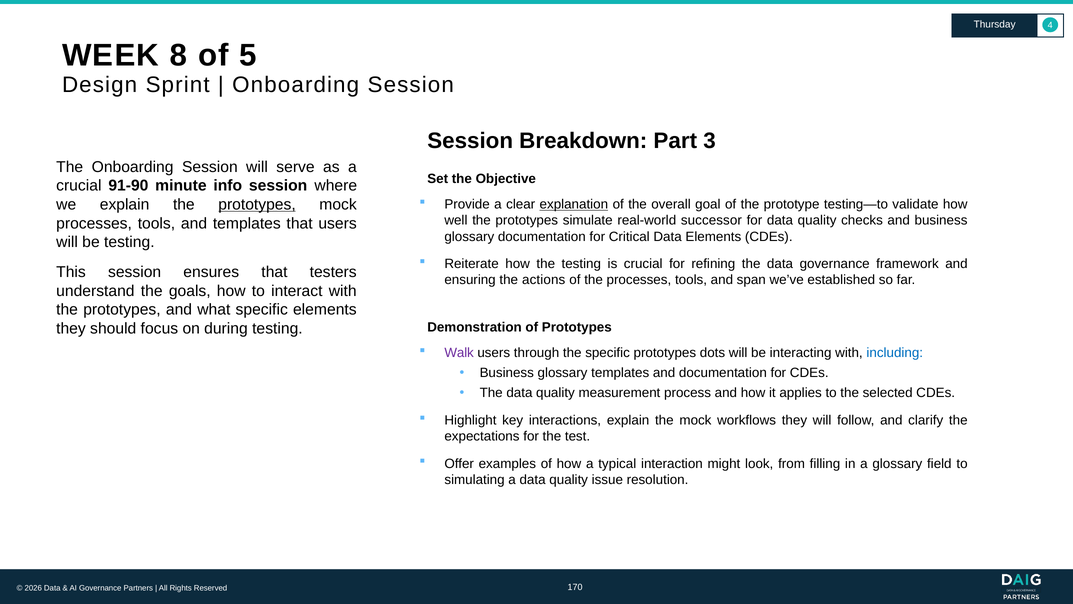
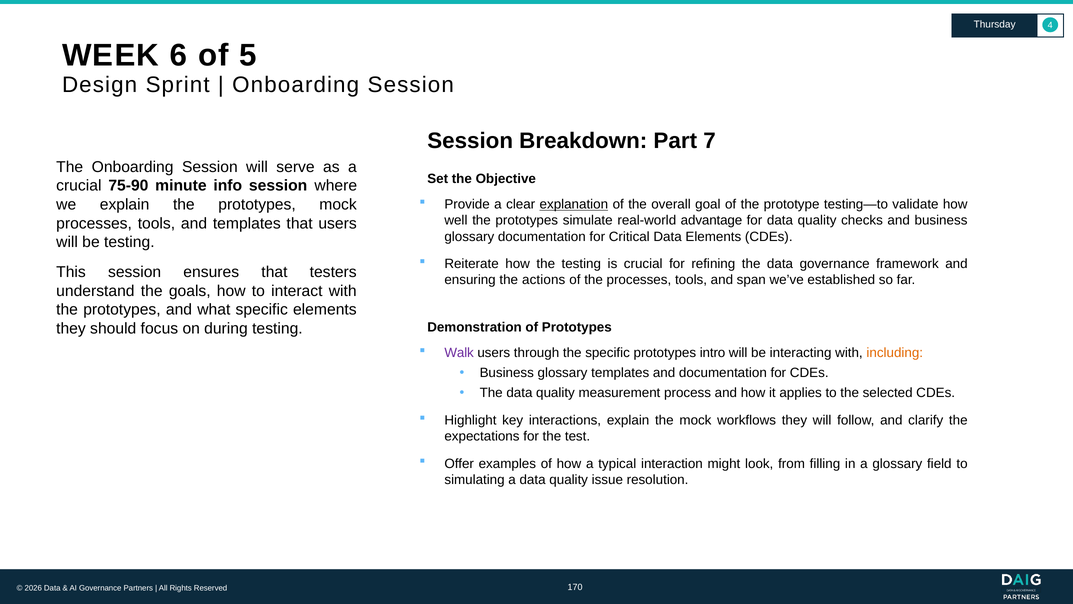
8: 8 -> 6 (179, 56)
3: 3 -> 7 (710, 141)
91-90: 91-90 -> 75-90 (128, 186)
prototypes underline: present -> none (257, 204)
successor: successor -> advantage (712, 220)
dots: dots -> intro (713, 353)
including colour: blue -> orange (895, 353)
